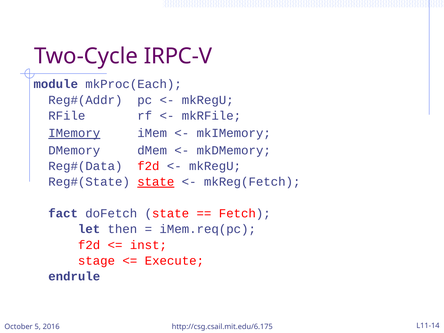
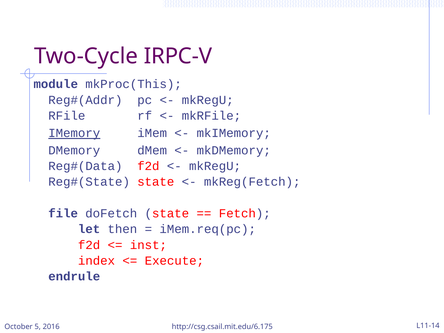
mkProc(Each: mkProc(Each -> mkProc(This (134, 84)
state underline: present -> none (156, 182)
fact: fact -> file (63, 213)
stage: stage -> index (96, 261)
